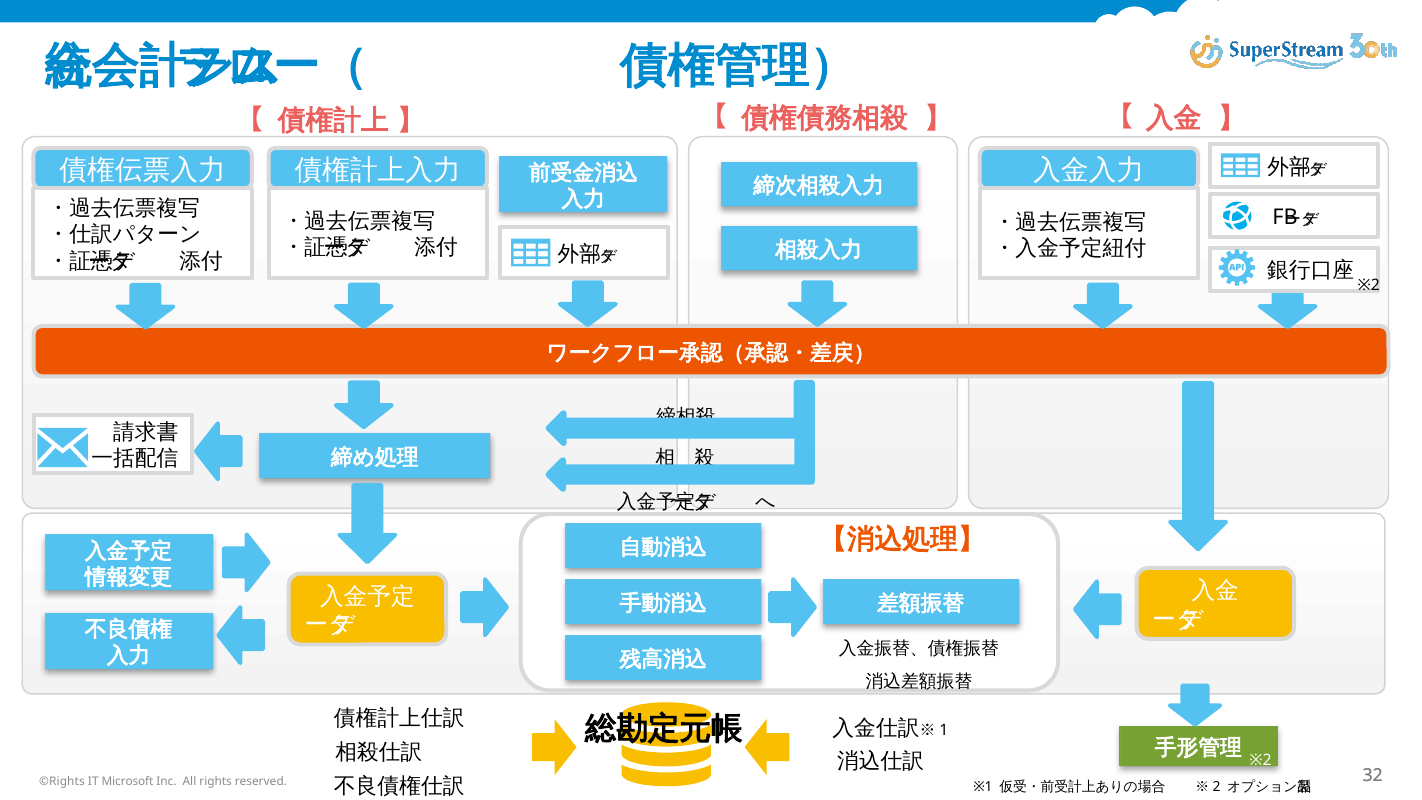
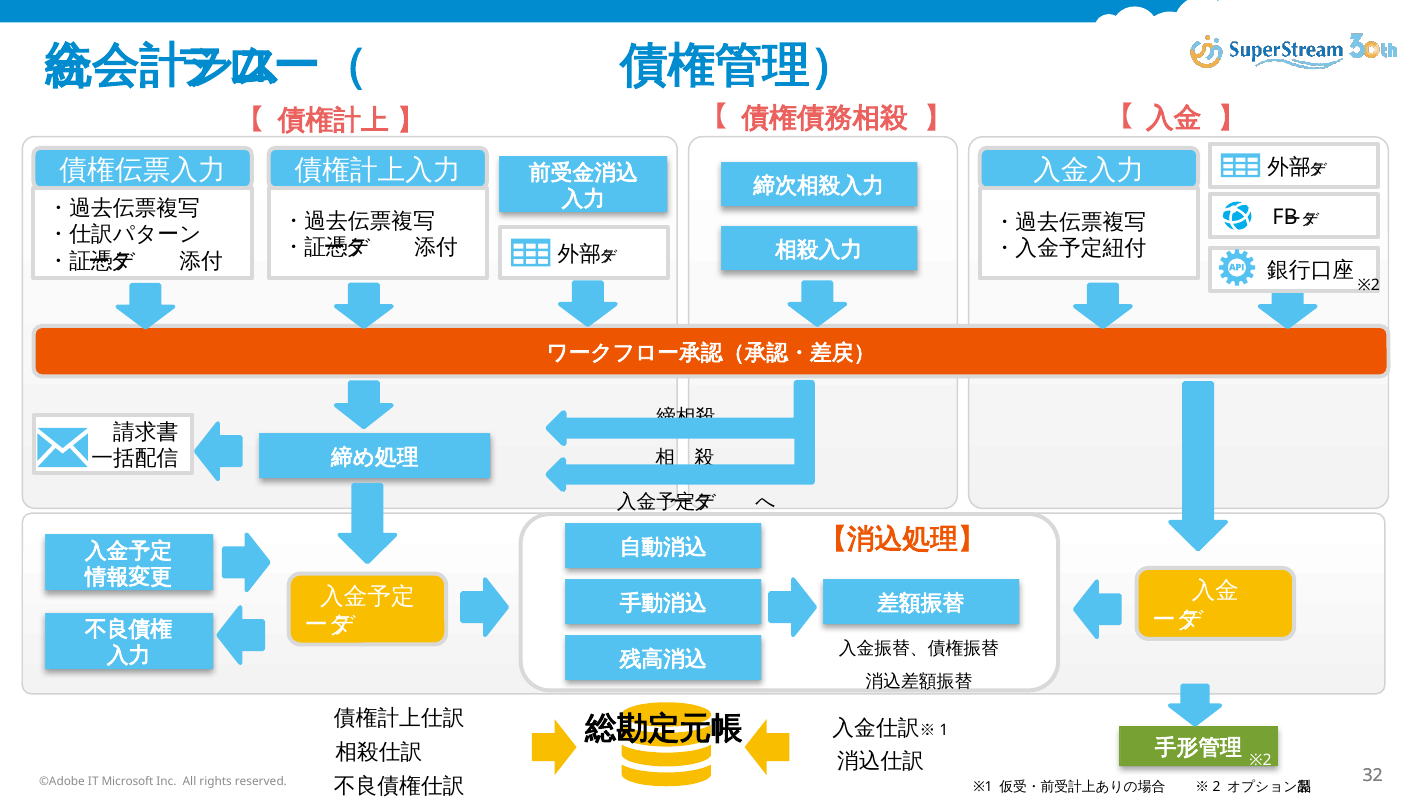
©Rights: ©Rights -> ©Adobe (62, 782)
